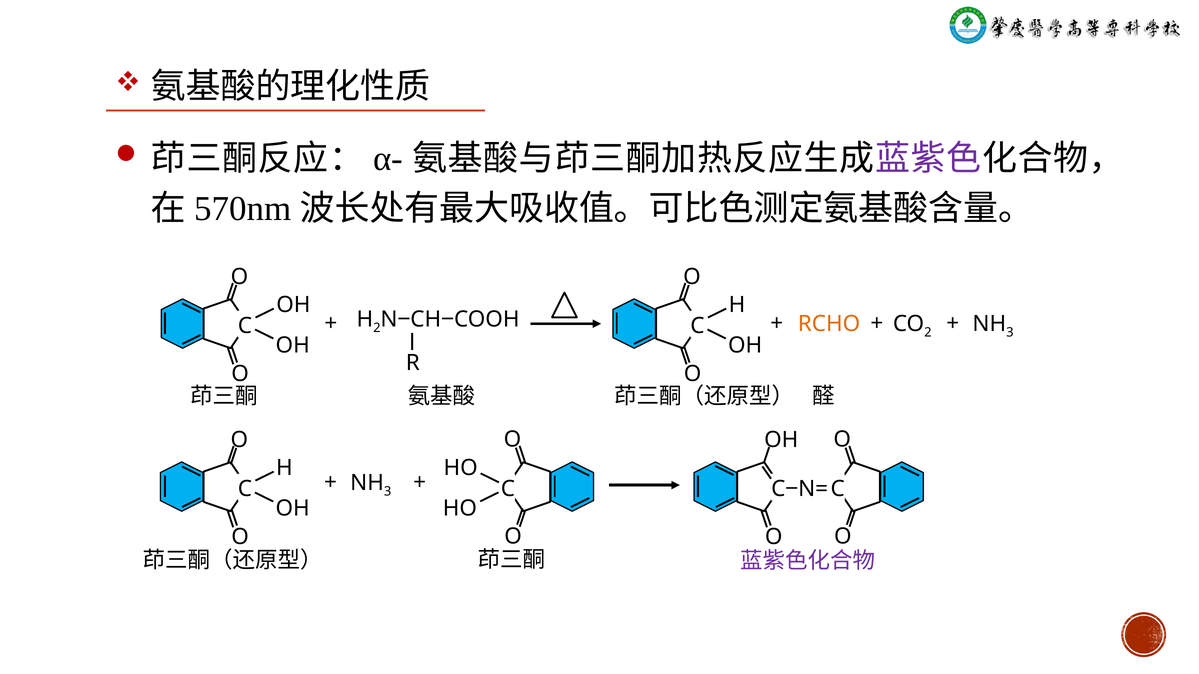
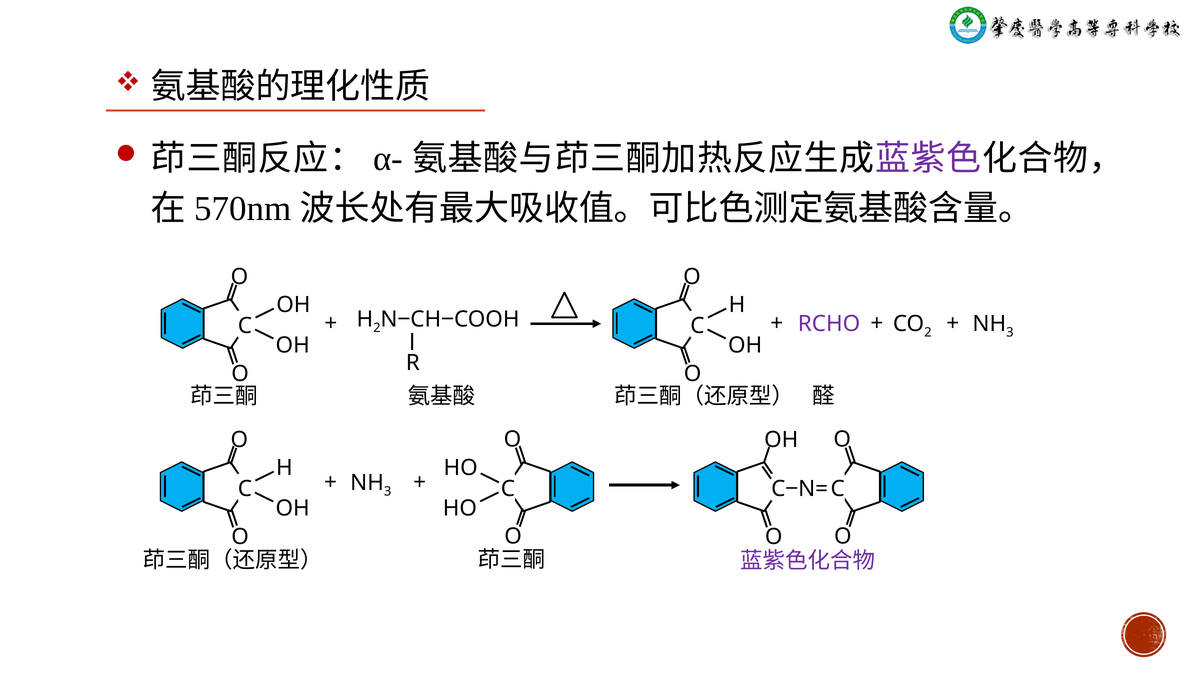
RCHO colour: orange -> purple (829, 324)
